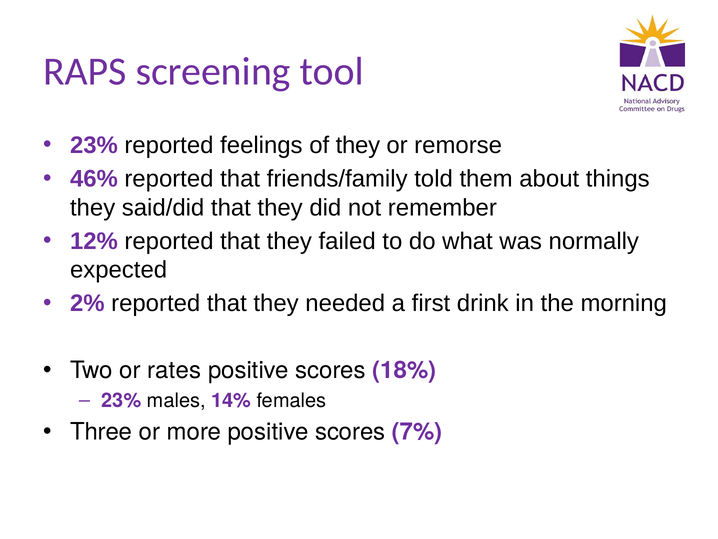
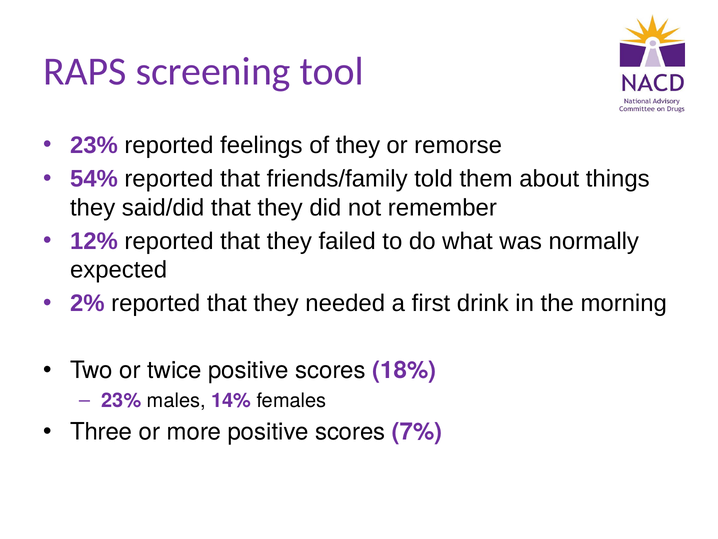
46%: 46% -> 54% (94, 179)
rates: rates -> twice (174, 370)
